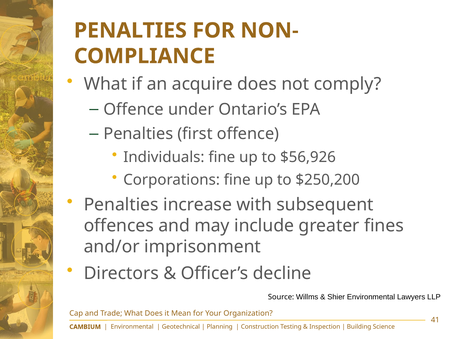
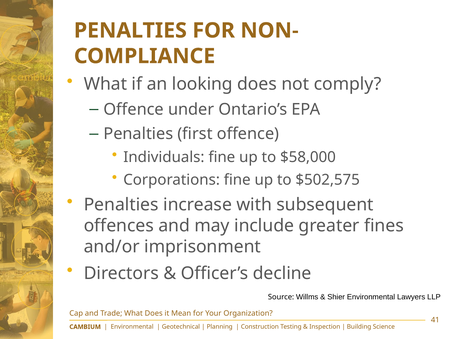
acquire: acquire -> looking (202, 84)
$56,926: $56,926 -> $58,000 (308, 157)
$250,200: $250,200 -> $502,575 (328, 180)
